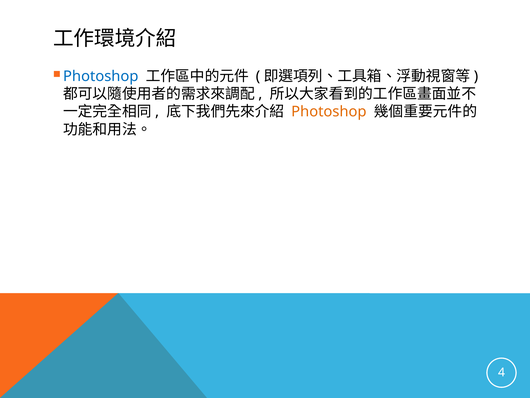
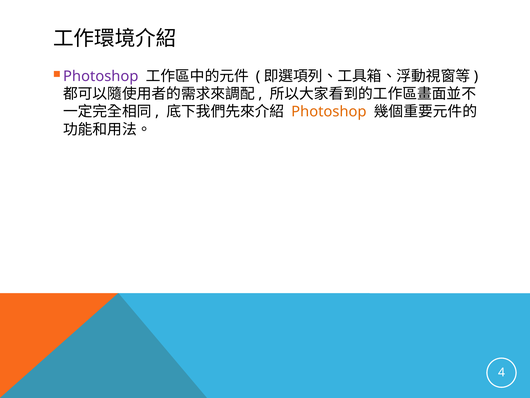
Photoshop colour: blue -> purple (101, 76)
